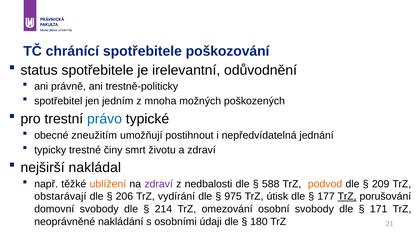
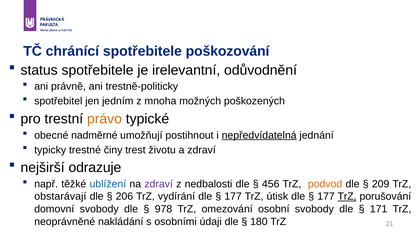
právo colour: blue -> orange (105, 119)
zneužitím: zneužitím -> nadměrné (94, 135)
nepředvídatelná underline: none -> present (259, 135)
smrt: smrt -> trest (135, 150)
nakládal: nakládal -> odrazuje (95, 168)
ublížení colour: orange -> blue (108, 184)
588: 588 -> 456 (271, 184)
975: 975 -> 177 (233, 197)
214: 214 -> 978 (163, 209)
